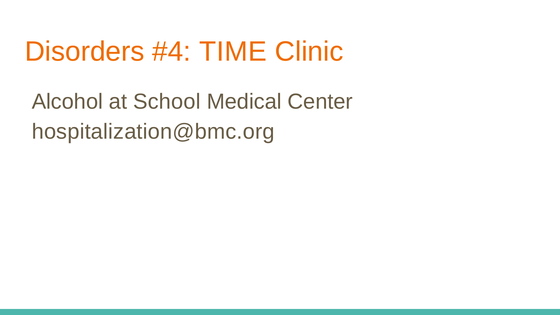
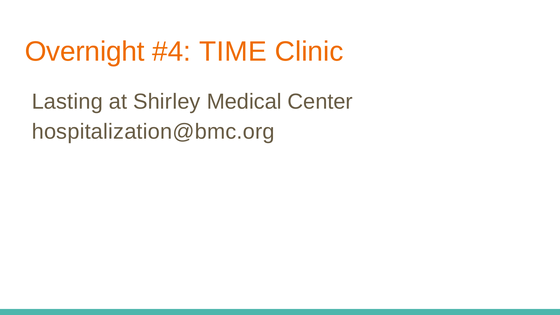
Disorders: Disorders -> Overnight (85, 52)
Alcohol: Alcohol -> Lasting (67, 102)
School: School -> Shirley (167, 102)
